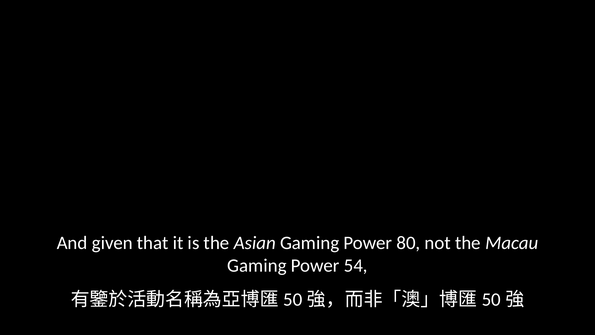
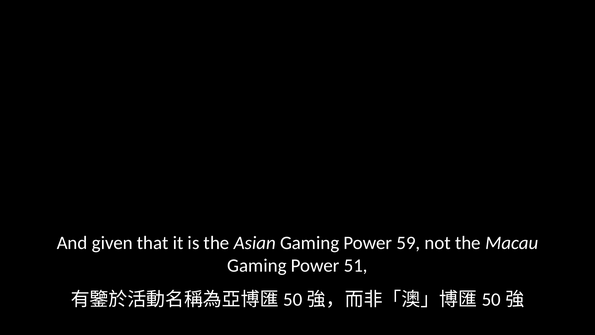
80: 80 -> 59 (408, 243)
54: 54 -> 51 (356, 265)
